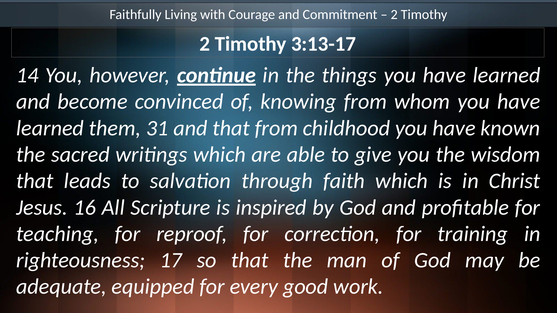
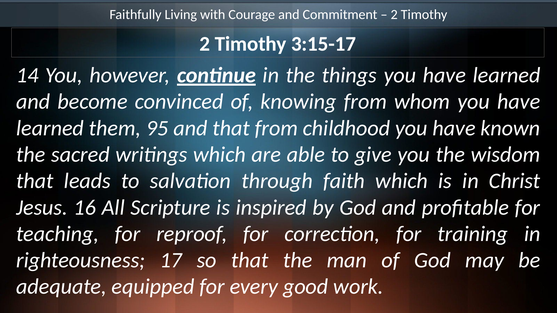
3:13-17: 3:13-17 -> 3:15-17 (324, 44)
31: 31 -> 95 (157, 128)
